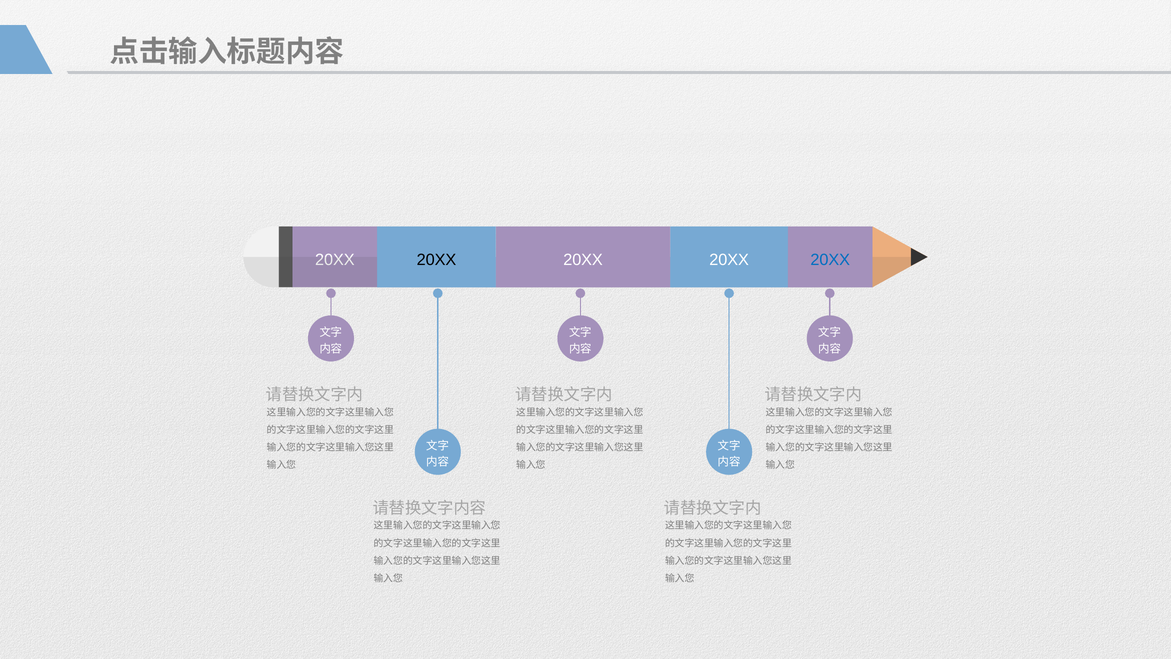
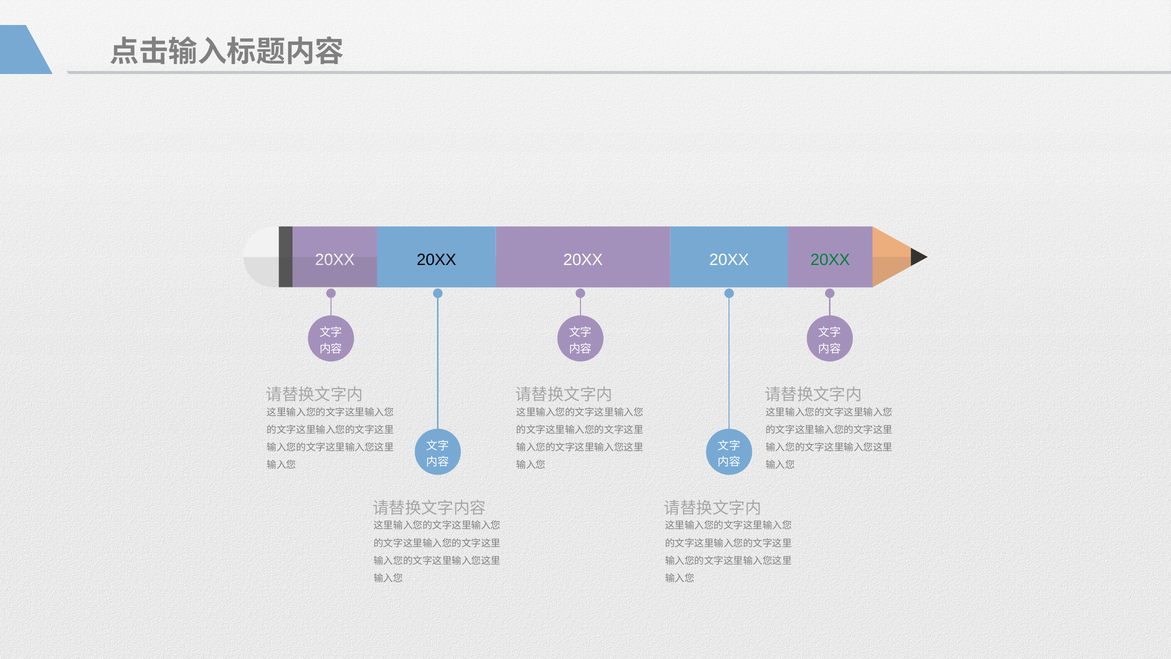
20XX colour: blue -> green (830, 260)
